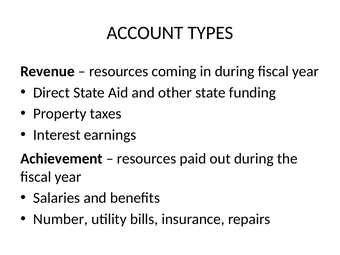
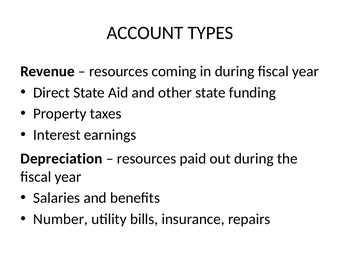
Achievement: Achievement -> Depreciation (61, 159)
